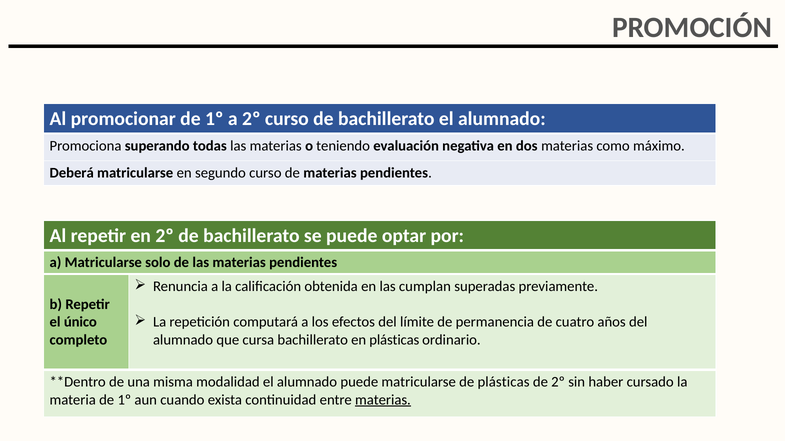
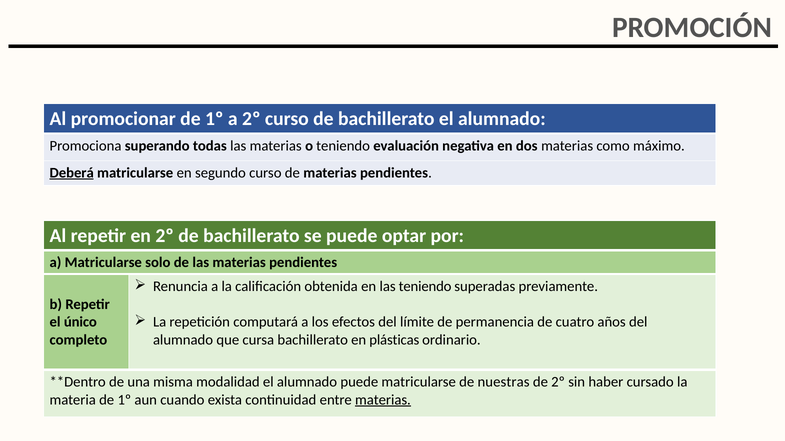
Deberá underline: none -> present (72, 173)
las cumplan: cumplan -> teniendo (425, 287)
de plásticas: plásticas -> nuestras (504, 382)
